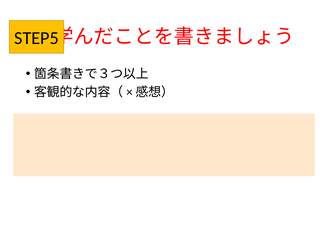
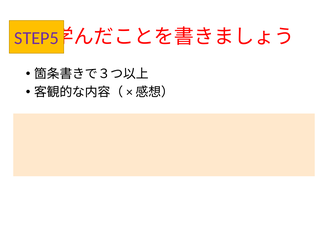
STEP5 colour: black -> purple (37, 38)
